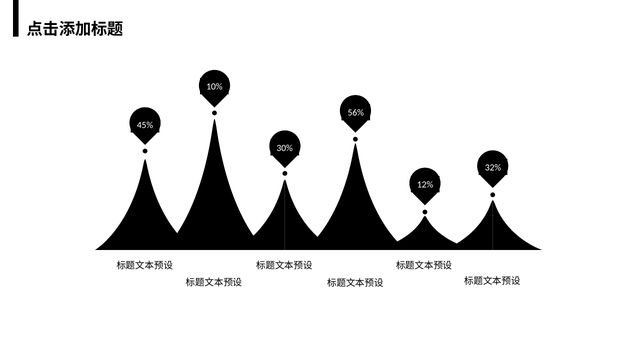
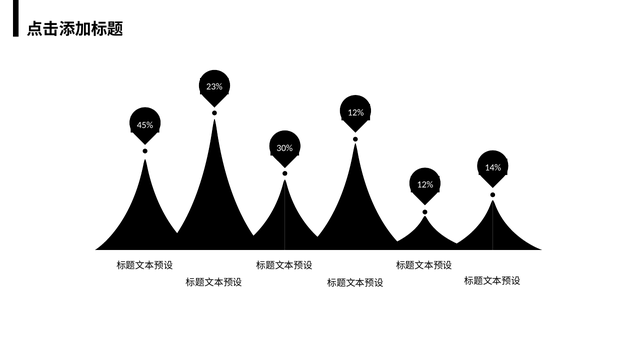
10%: 10% -> 23% (214, 87)
56%: 56% -> 12% (356, 113)
32%: 32% -> 14% (493, 167)
